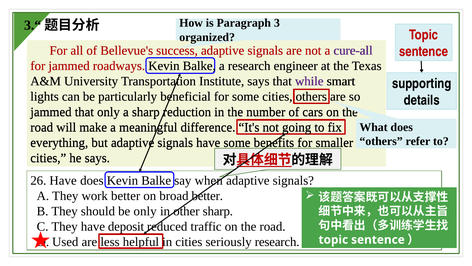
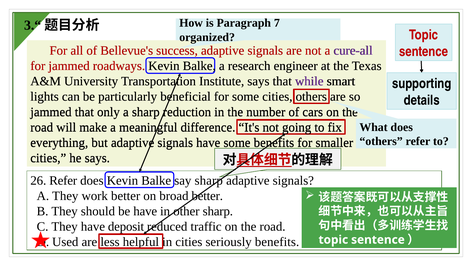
3: 3 -> 7 (277, 23)
26 Have: Have -> Refer (63, 180)
say when: when -> sharp (209, 180)
be only: only -> have (145, 211)
seriously research: research -> benefits (277, 242)
